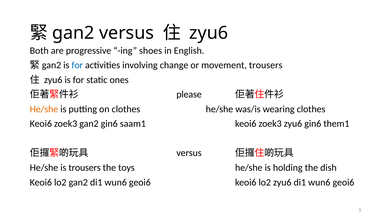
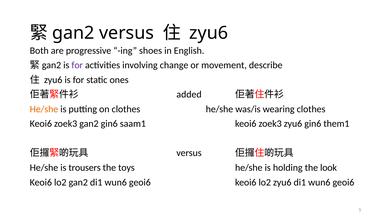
for colour: blue -> purple (77, 65)
movement trousers: trousers -> describe (266, 65)
please: please -> added (189, 94)
dish: dish -> look (329, 168)
